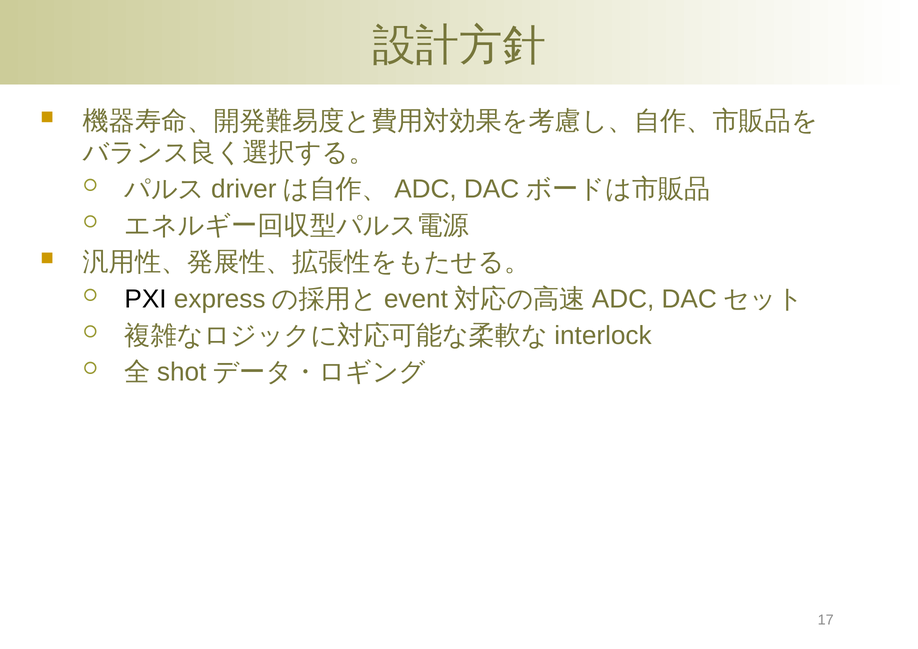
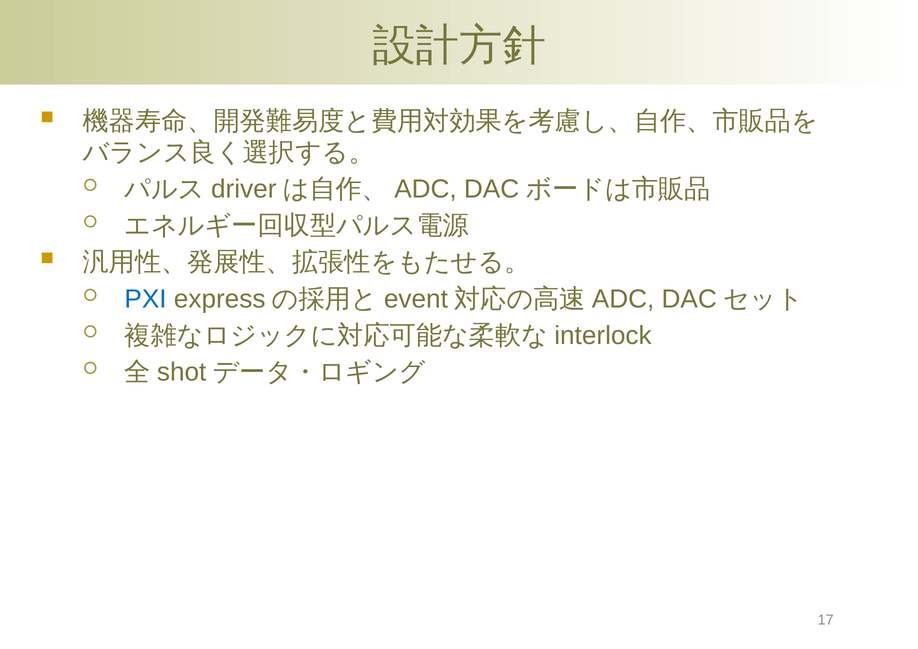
PXI colour: black -> blue (146, 299)
